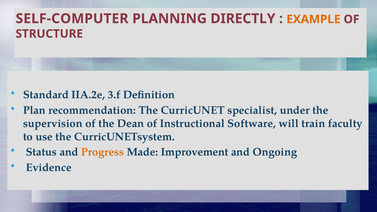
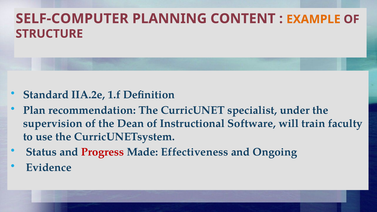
DIRECTLY: DIRECTLY -> CONTENT (243, 19)
3.f: 3.f -> 1.f (114, 95)
Progress colour: orange -> red (103, 152)
Improvement: Improvement -> Effectiveness (195, 152)
